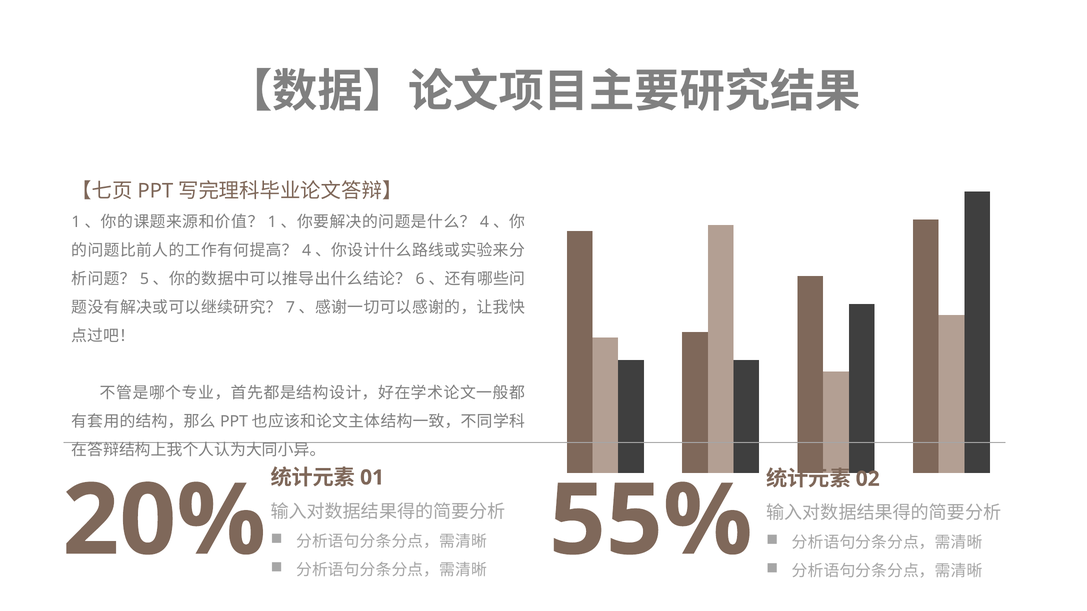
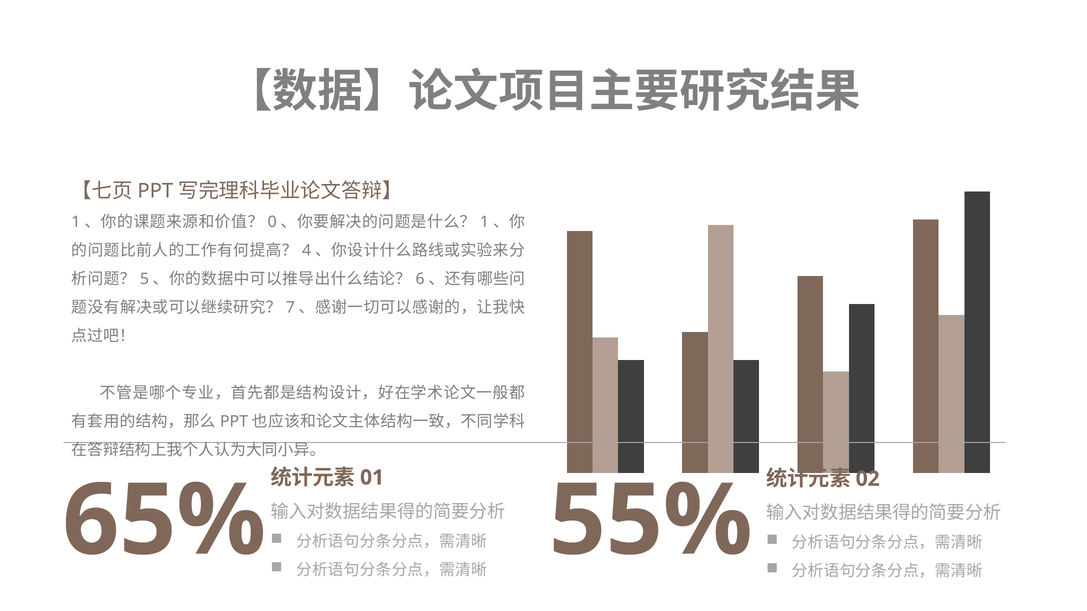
1: 1 -> 0 (272, 222)
4: 4 -> 1 (485, 222)
20%: 20% -> 65% (164, 521)
